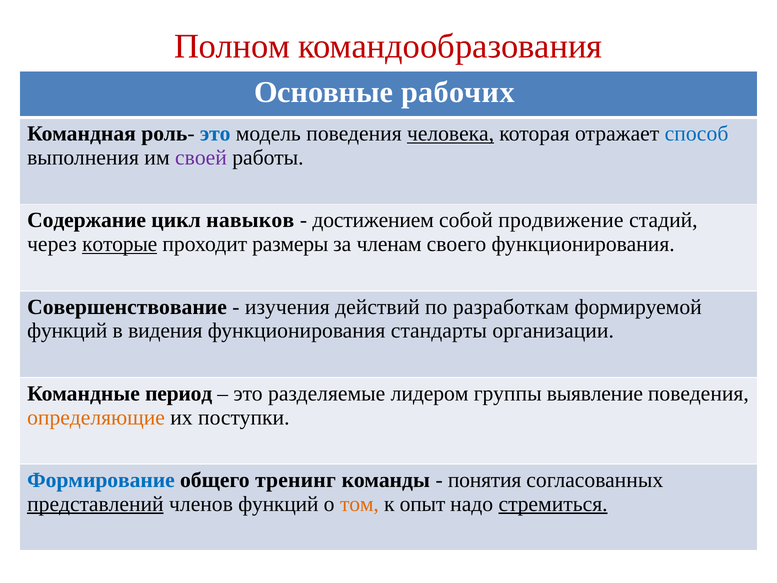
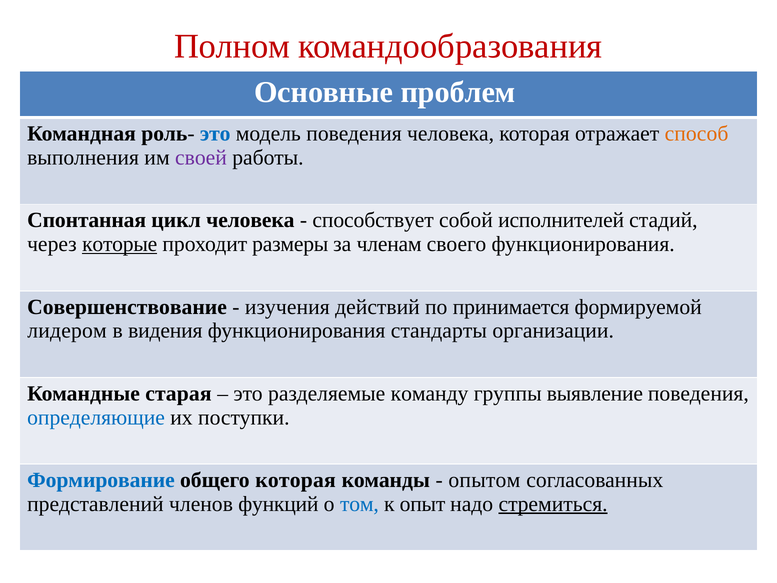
рабочих: рабочих -> проблем (458, 92)
человека underline: present -> none (451, 134)
способ colour: blue -> orange (697, 134)
Содержание: Содержание -> Спонтанная (87, 220)
цикл навыков: навыков -> человека (250, 220)
достижением: достижением -> способствует (373, 220)
продвижение: продвижение -> исполнителей (561, 220)
разработкам: разработкам -> принимается (511, 307)
функций: функций -> лидером (67, 331)
период: период -> старая (178, 393)
лидером: лидером -> команду (430, 393)
определяющие colour: orange -> blue (96, 417)
общего тренинг: тренинг -> которая (296, 480)
понятия: понятия -> опытом (484, 480)
представлений underline: present -> none (95, 504)
том colour: orange -> blue (359, 504)
